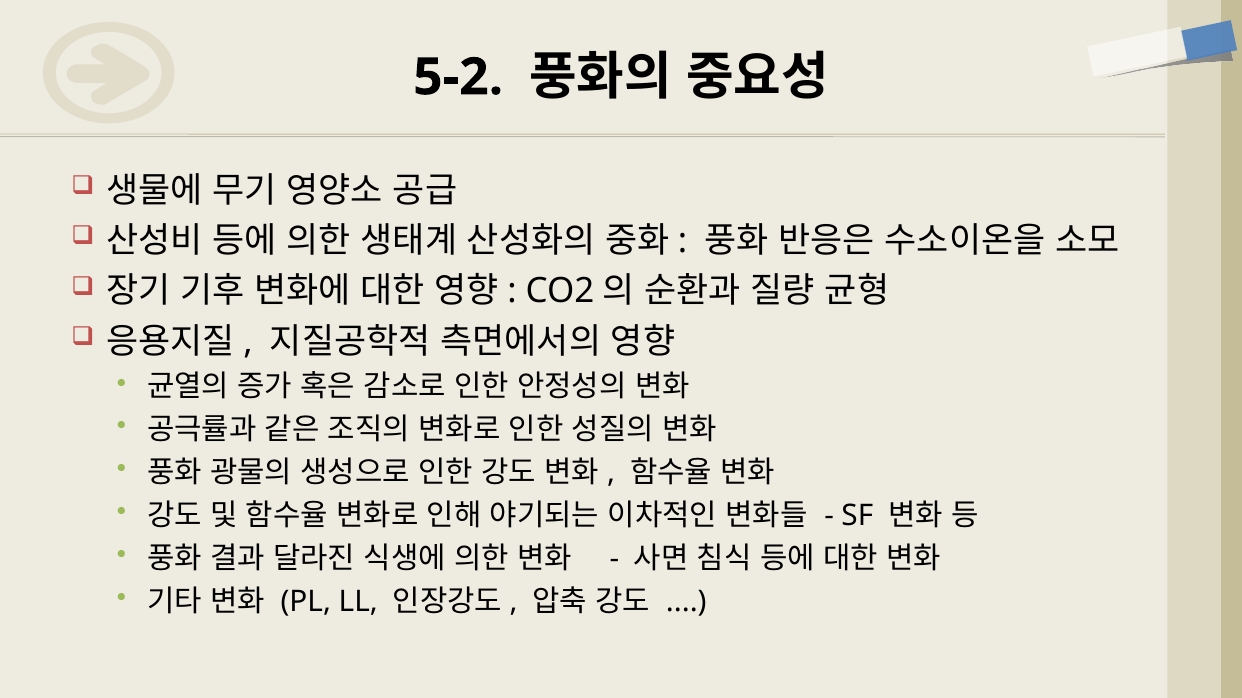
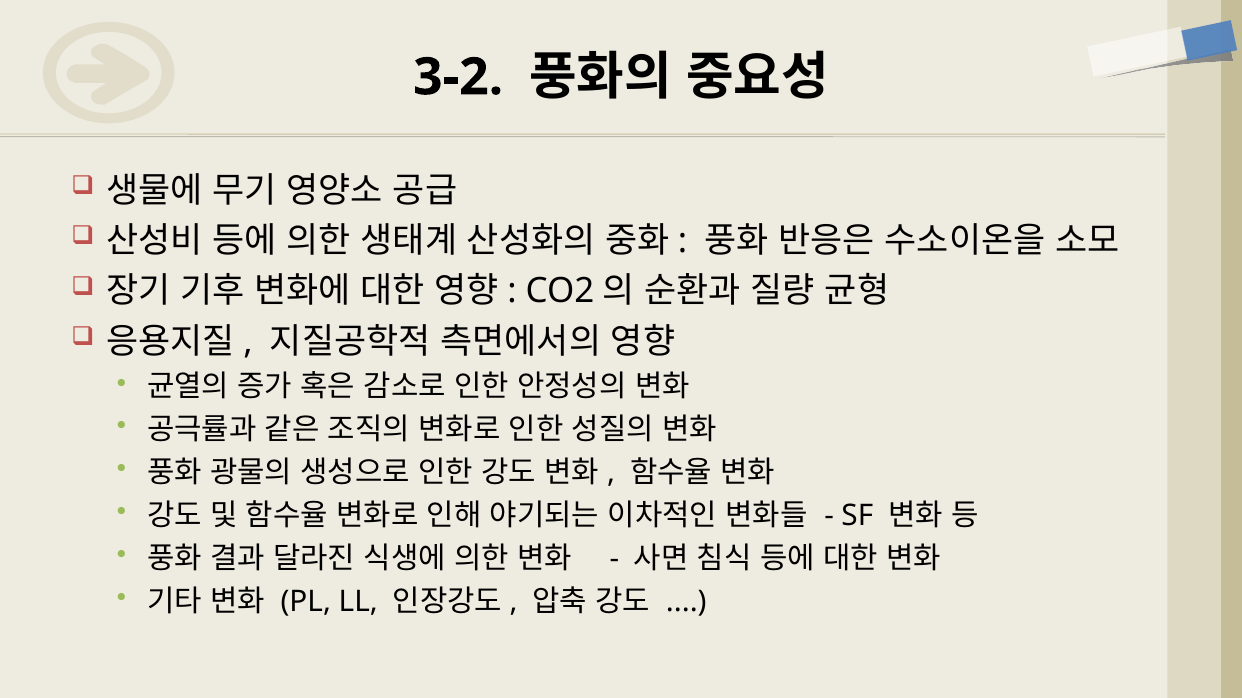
5-2: 5-2 -> 3-2 (458, 77)
